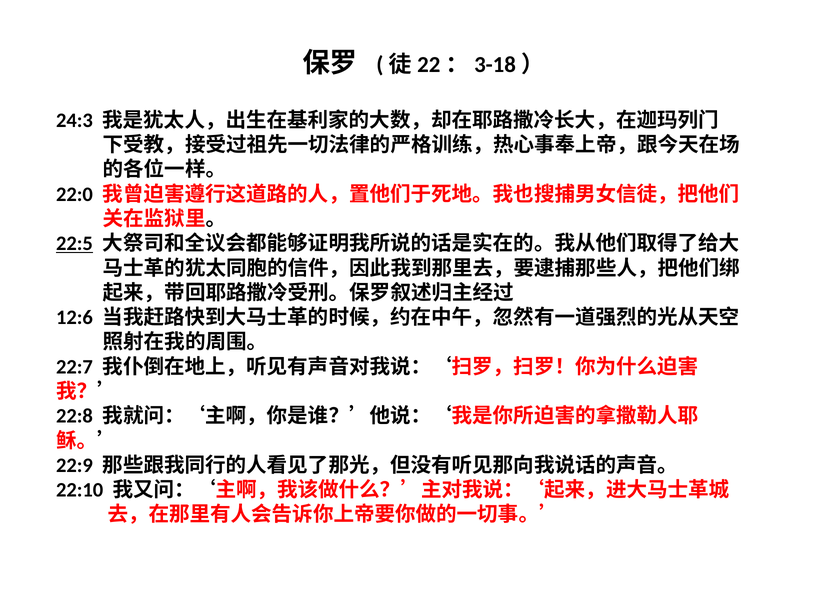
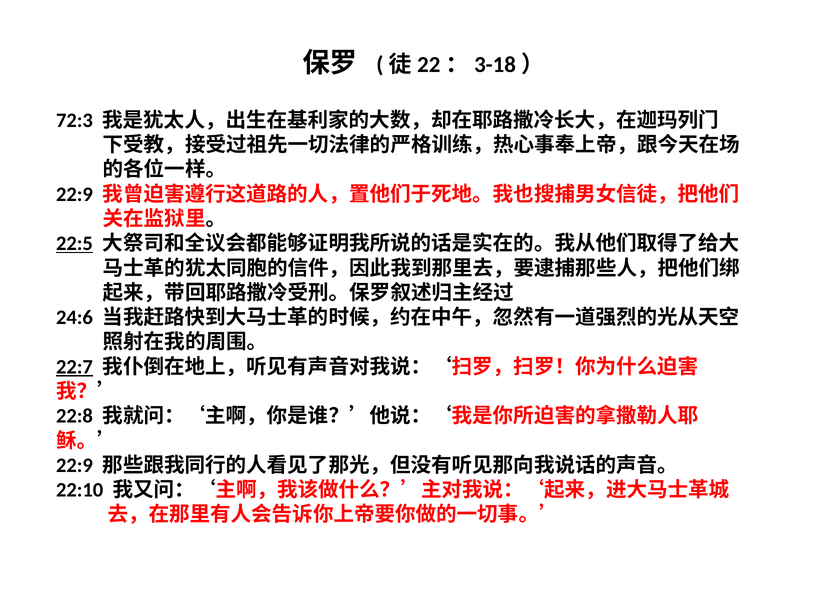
24:3: 24:3 -> 72:3 (74, 121)
22:0: 22:0 -> 22:9 (74, 195)
12:6: 12:6 -> 24:6 (74, 318)
22:7 underline: none -> present (74, 367)
